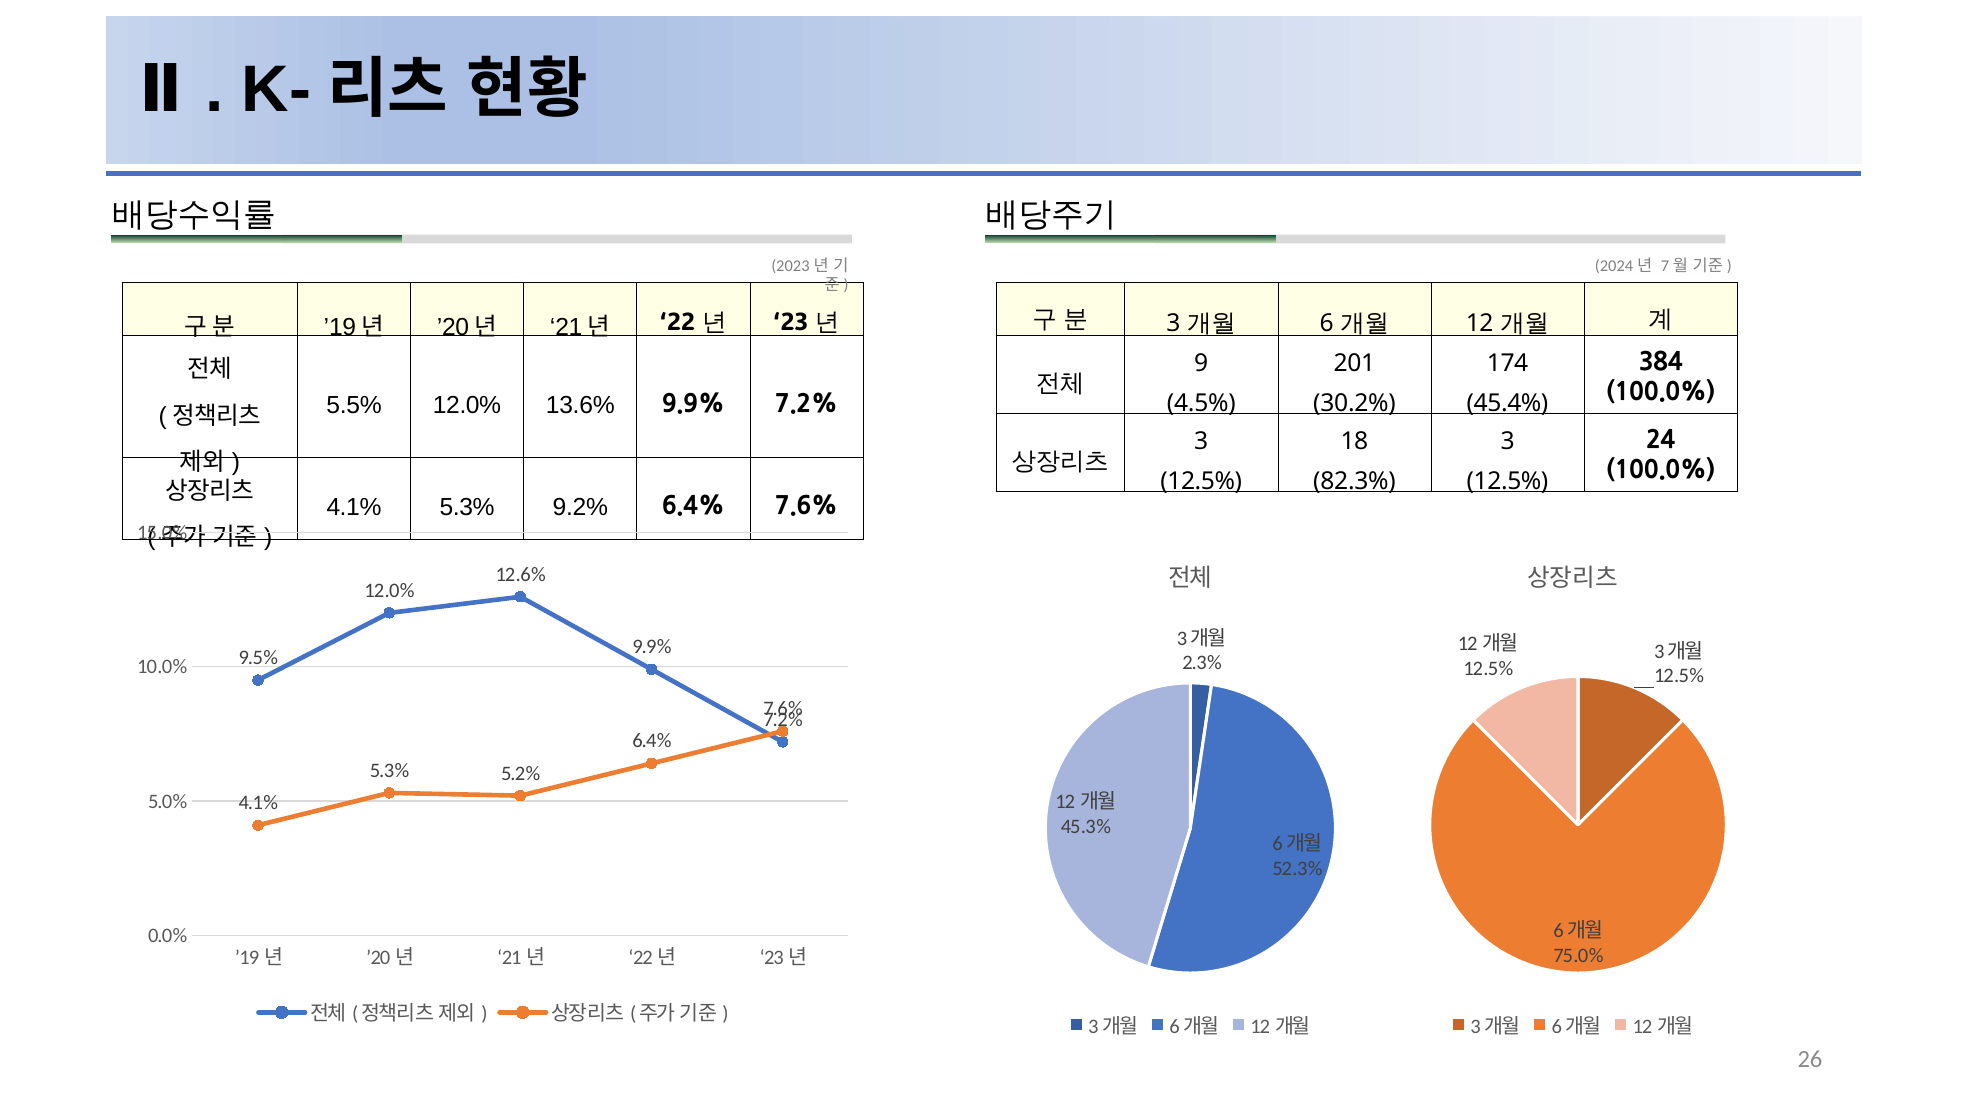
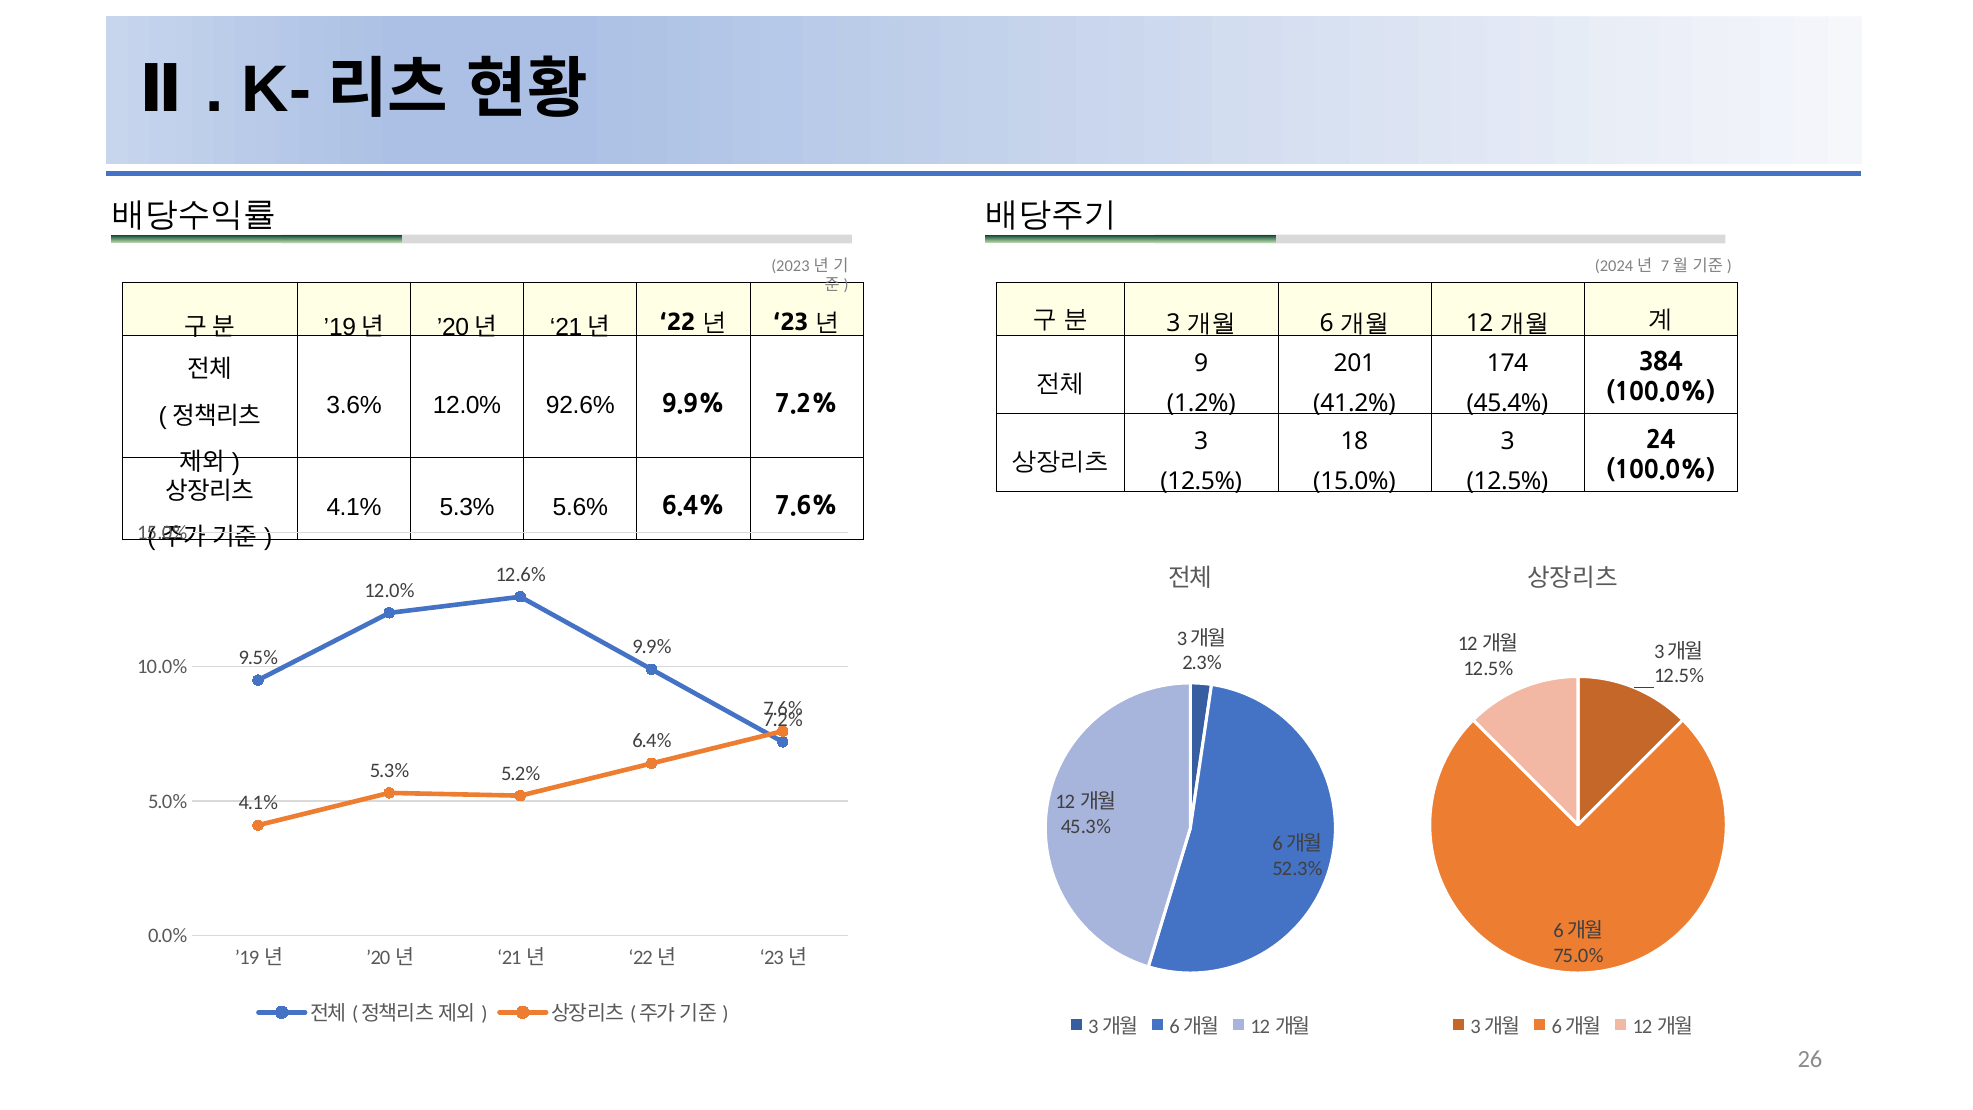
5.5%: 5.5% -> 3.6% (354, 405)
13.6%: 13.6% -> 92.6% (580, 405)
4.5%: 4.5% -> 1.2% (1201, 403)
30.2%: 30.2% -> 41.2% (1355, 403)
82.3%: 82.3% -> 15.0% (1355, 481)
9.2%: 9.2% -> 5.6% (580, 507)
